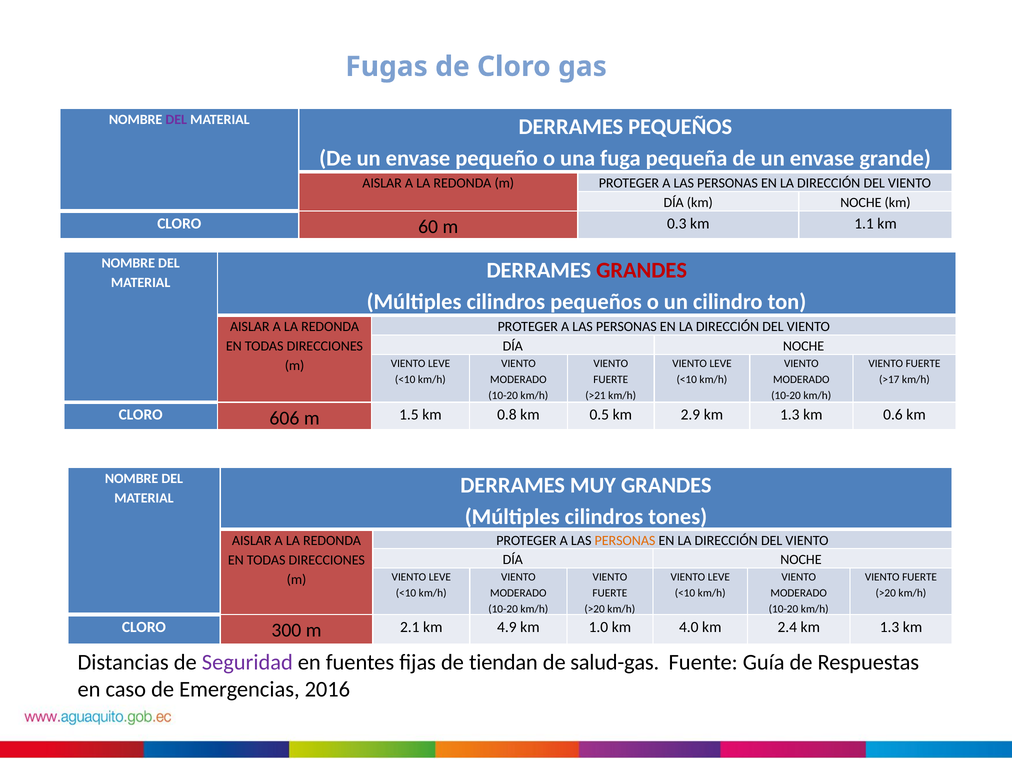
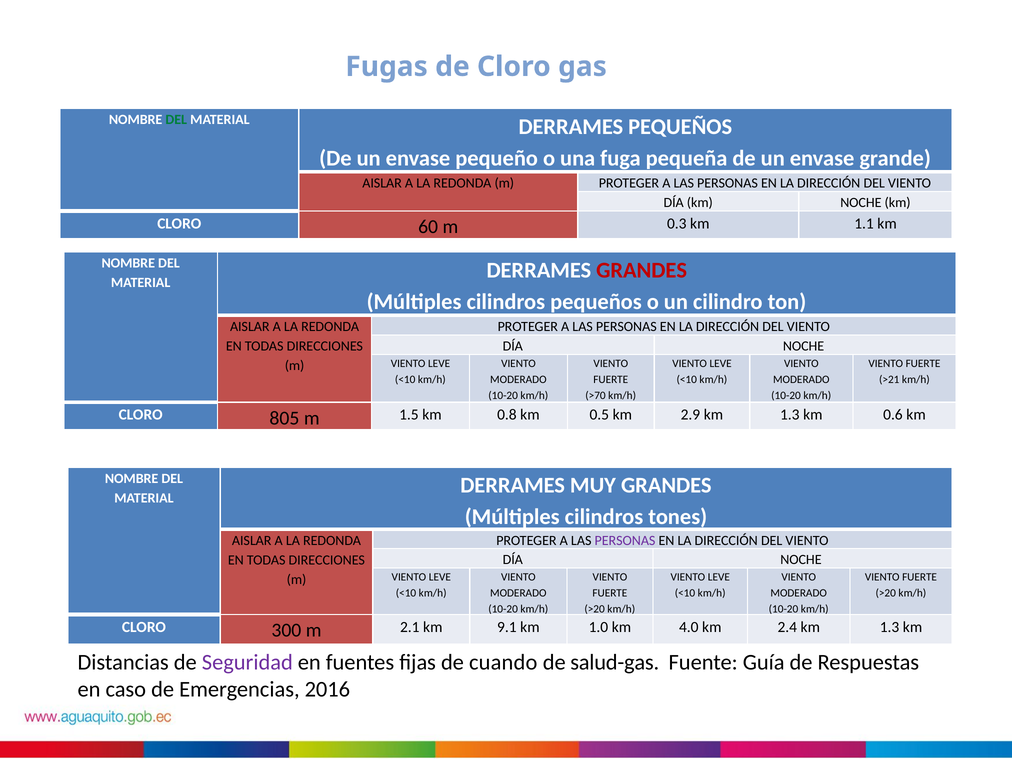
DEL colour: purple -> green (176, 120)
>17: >17 -> >21 (889, 380)
>21: >21 -> >70 (595, 395)
606: 606 -> 805 (284, 418)
PERSONAS colour: orange -> purple (625, 540)
4.9: 4.9 -> 9.1 (507, 627)
tiendan: tiendan -> cuando (503, 662)
